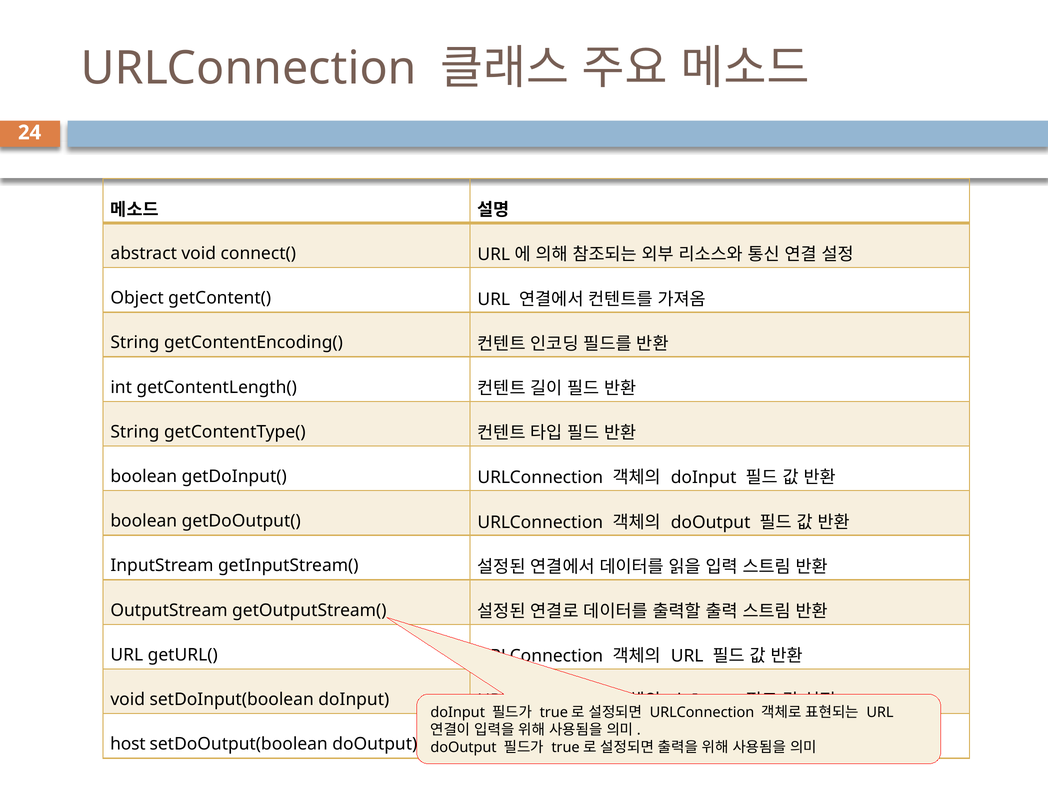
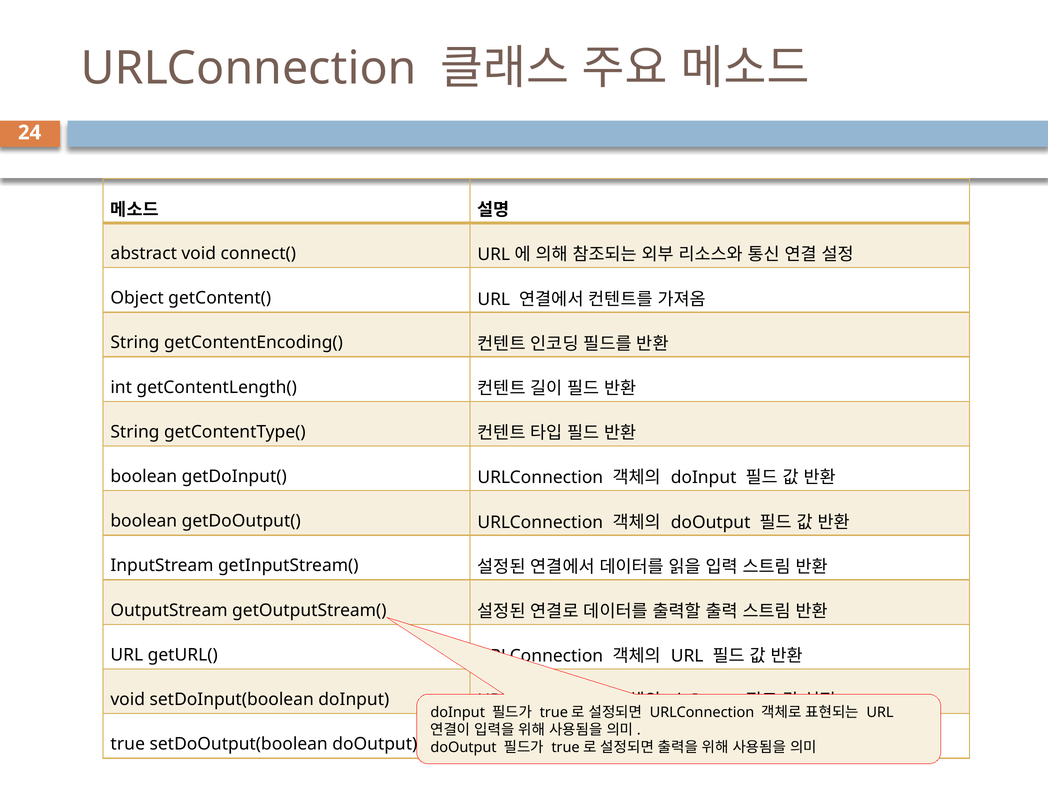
host: host -> true (128, 744)
